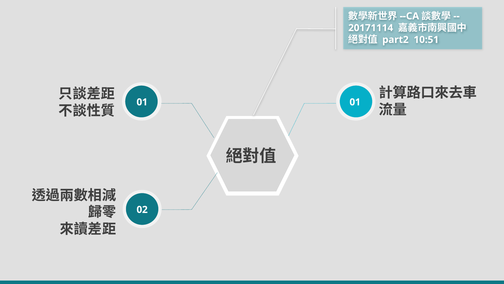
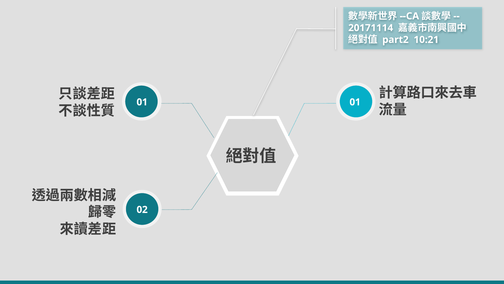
10:51: 10:51 -> 10:21 (426, 40)
